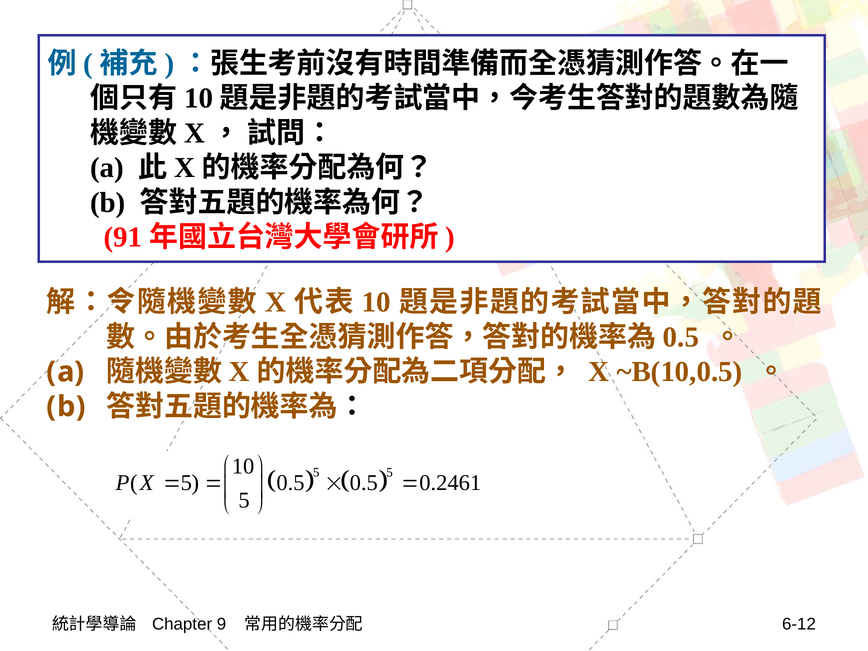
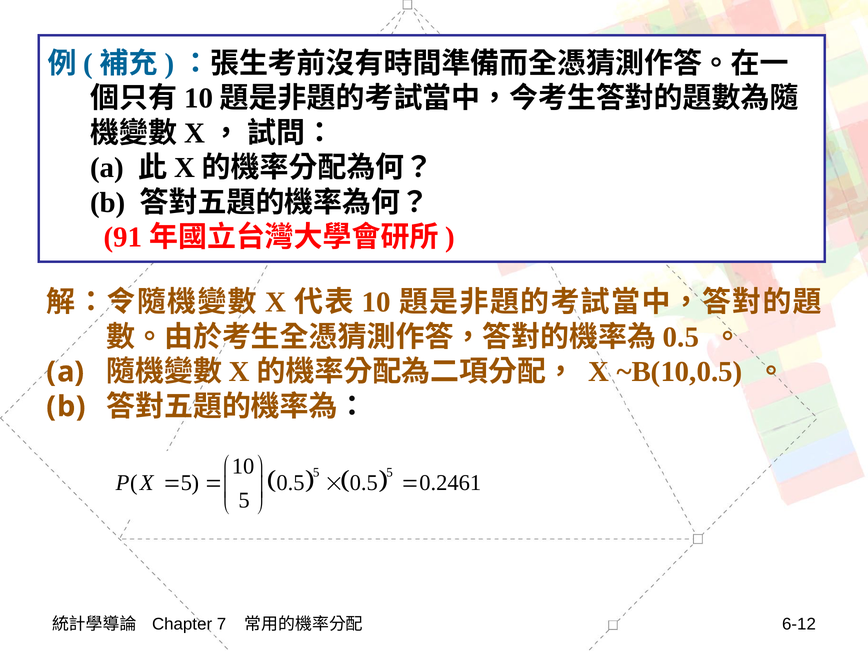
9: 9 -> 7 (221, 624)
